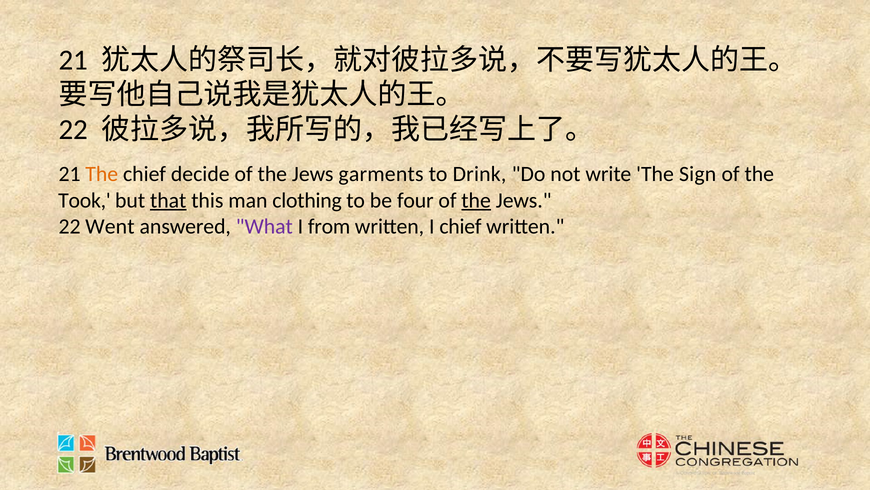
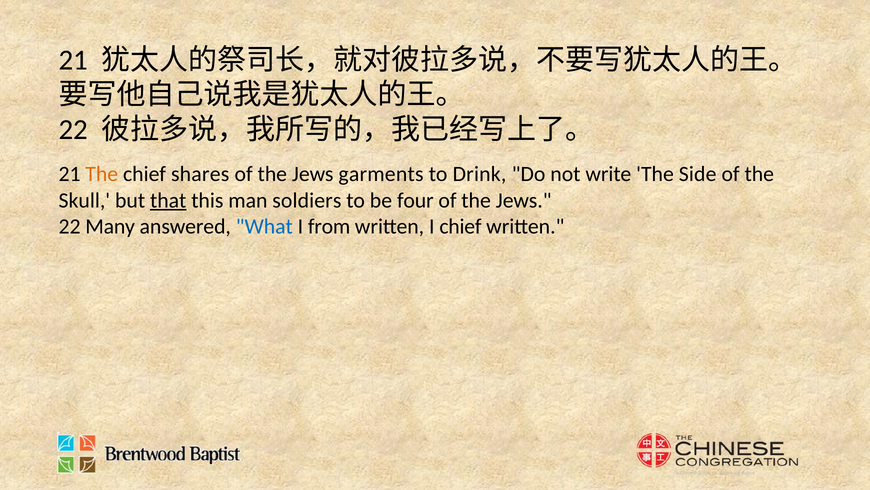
decide: decide -> shares (200, 174)
Sign: Sign -> Side (698, 174)
Took: Took -> Skull (84, 200)
clothing: clothing -> soldiers (307, 200)
the underline: present -> none (476, 200)
Went: Went -> Many (110, 226)
What colour: purple -> blue (264, 226)
